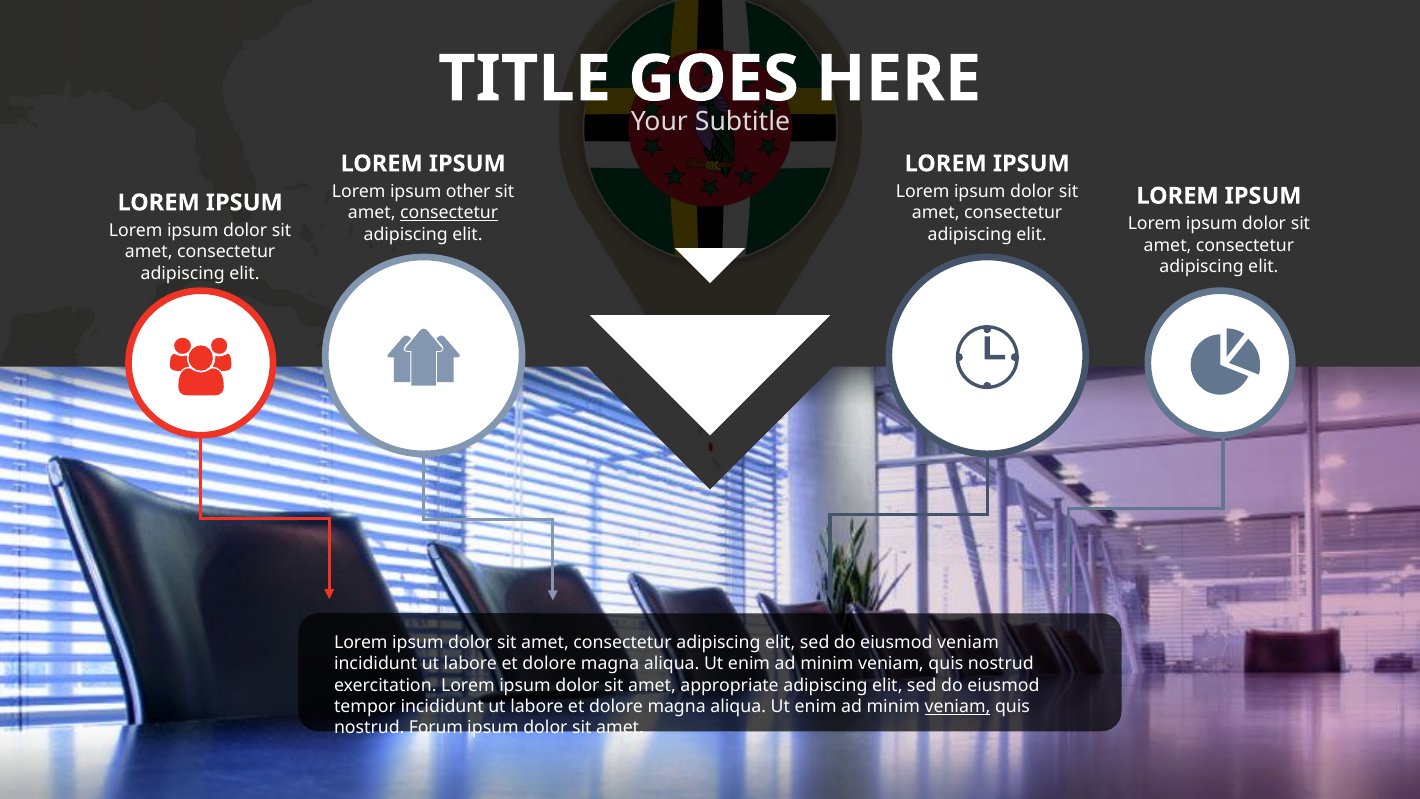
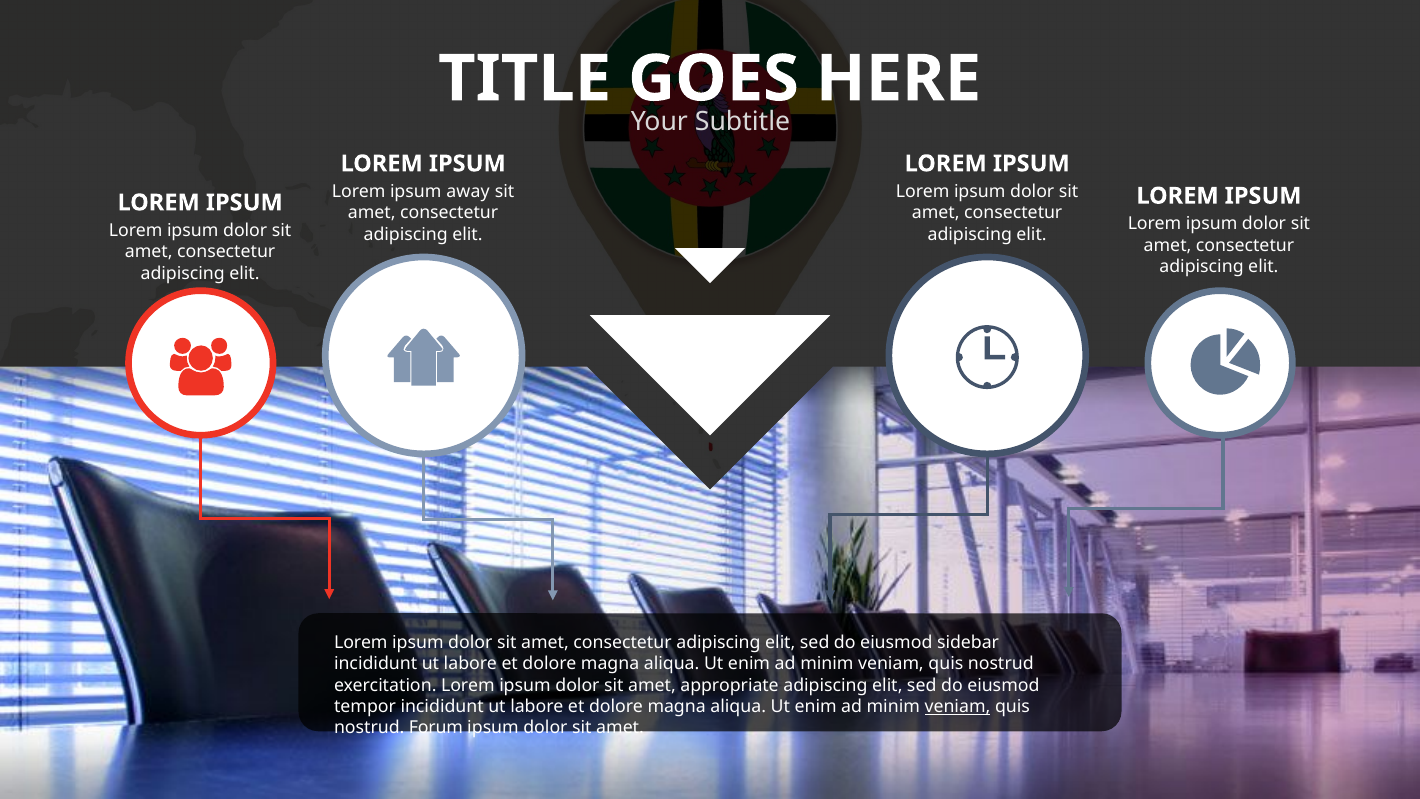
other: other -> away (468, 192)
consectetur underline: present -> none (449, 213)
eiusmod veniam: veniam -> sidebar (968, 643)
